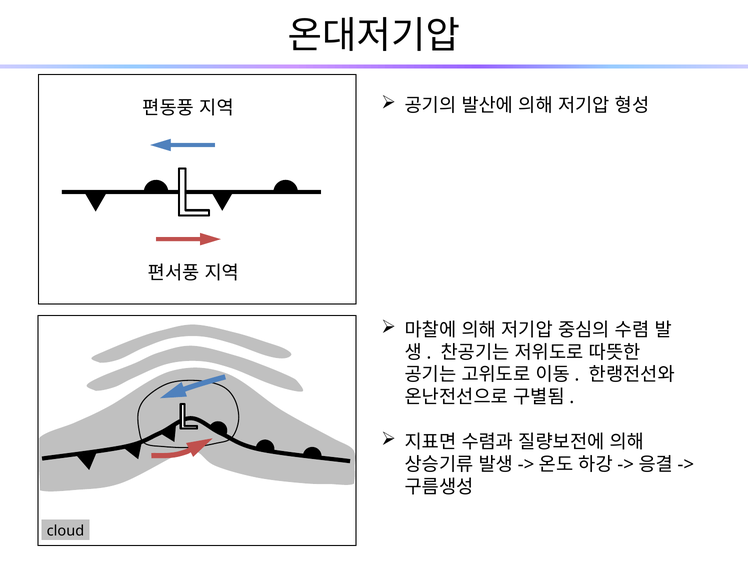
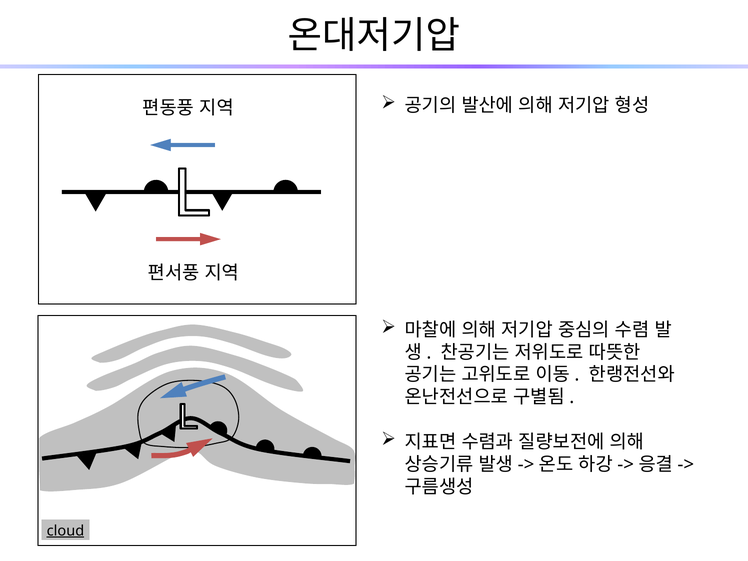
cloud underline: none -> present (65, 531)
